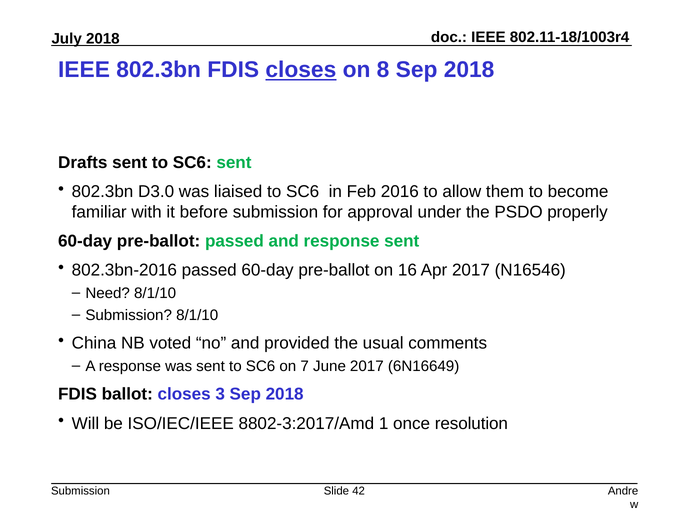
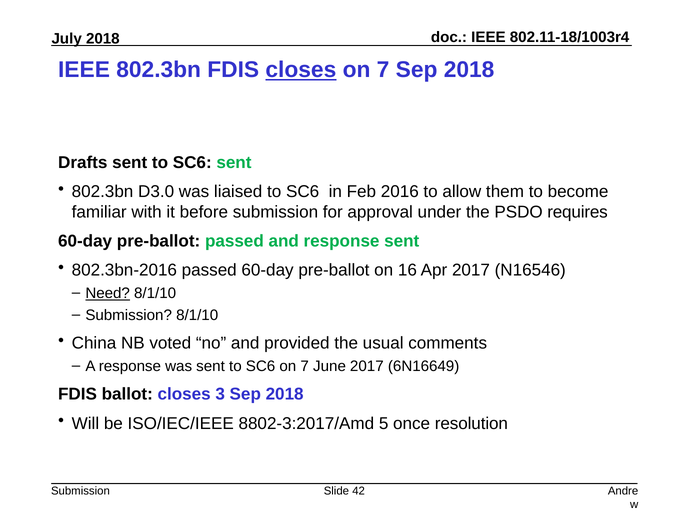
8: 8 -> 7 (383, 70)
properly: properly -> requires (578, 212)
Need underline: none -> present (108, 293)
1: 1 -> 5 (384, 424)
